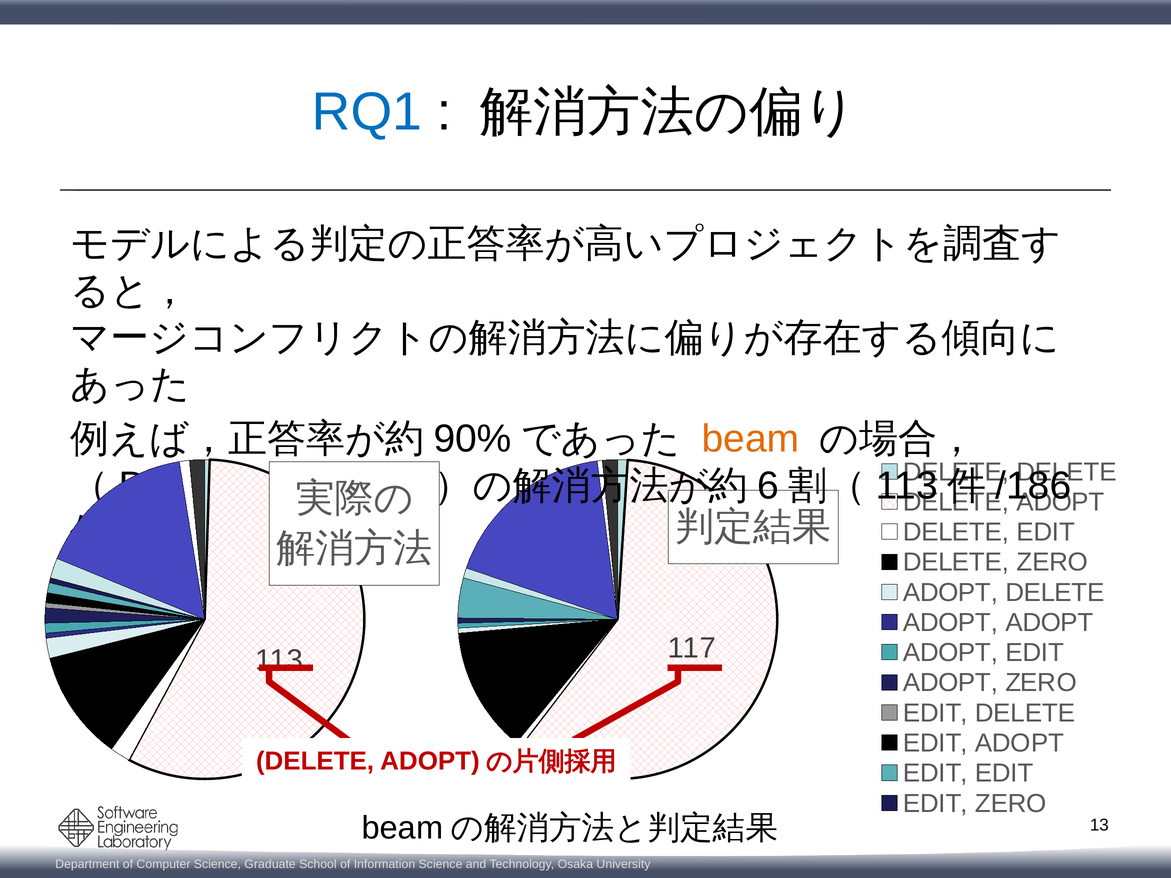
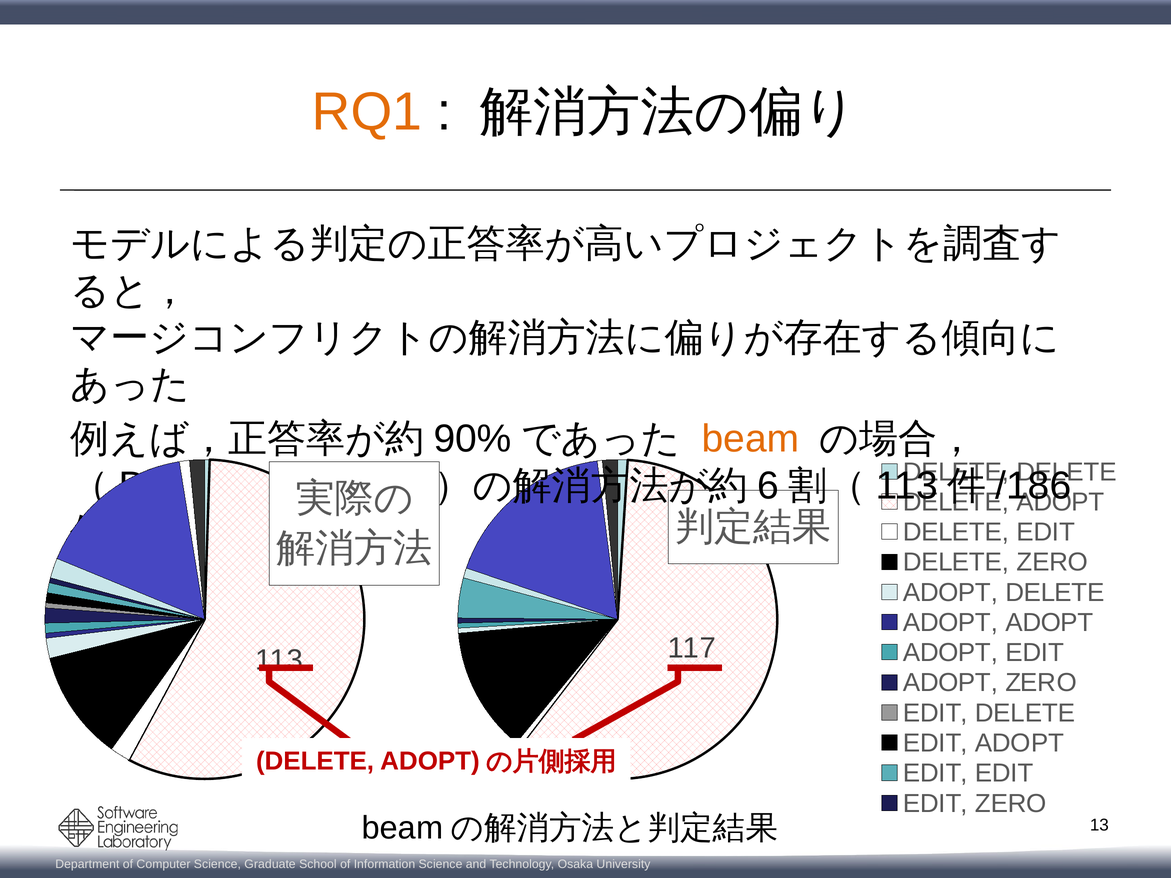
RQ1 colour: blue -> orange (367, 112)
